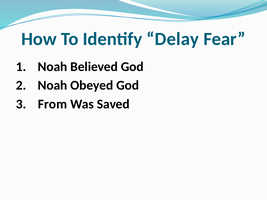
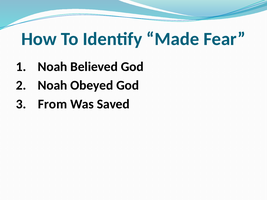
Delay: Delay -> Made (173, 39)
